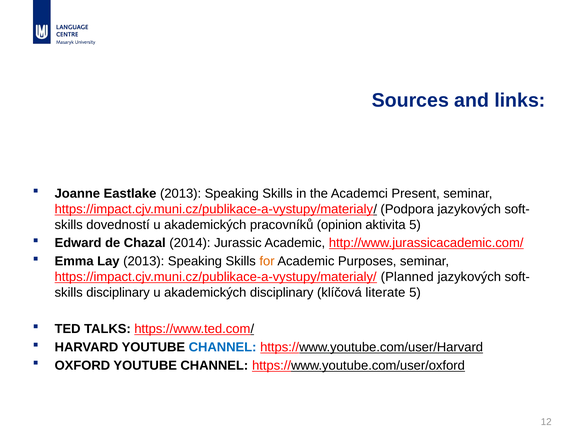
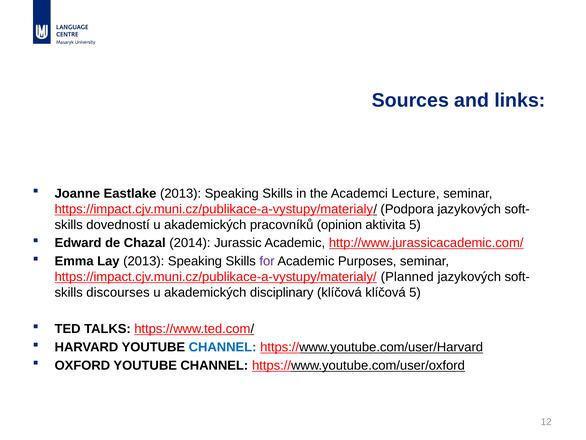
Present: Present -> Lecture (416, 193)
for colour: orange -> purple (267, 261)
skills disciplinary: disciplinary -> discourses (118, 292)
klíčová literate: literate -> klíčová (386, 292)
